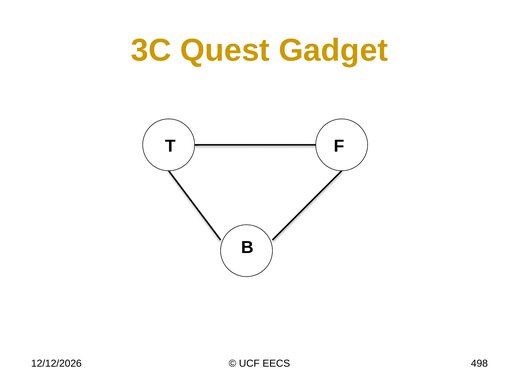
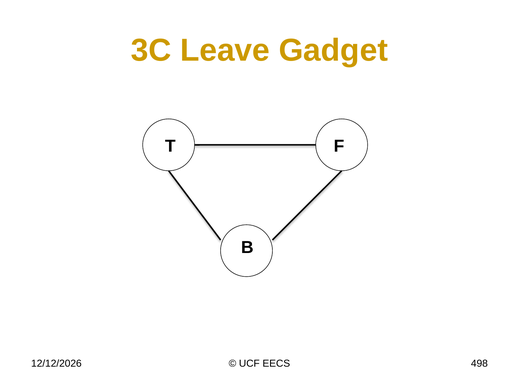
Quest: Quest -> Leave (225, 50)
